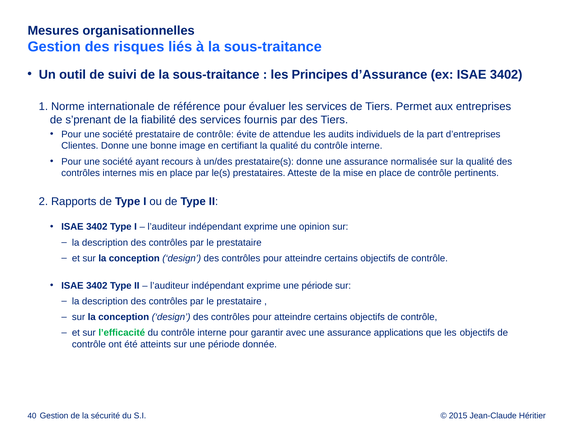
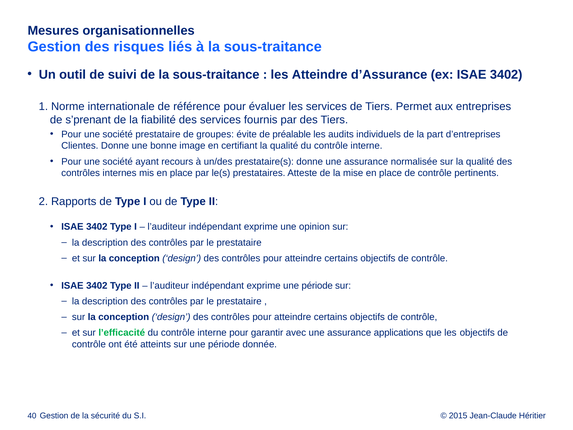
les Principes: Principes -> Atteindre (320, 74)
prestataire de contrôle: contrôle -> groupes (215, 134)
attendue: attendue -> préalable (292, 134)
